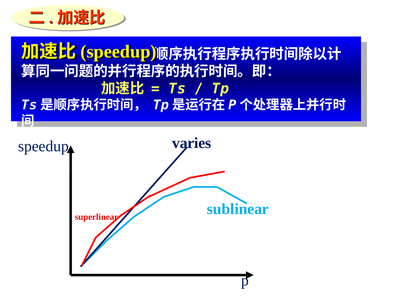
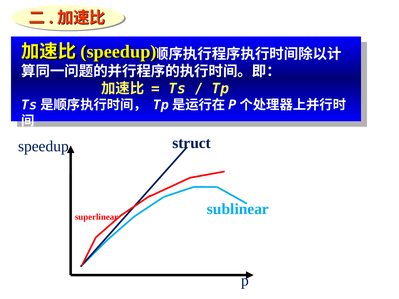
varies: varies -> struct (192, 143)
